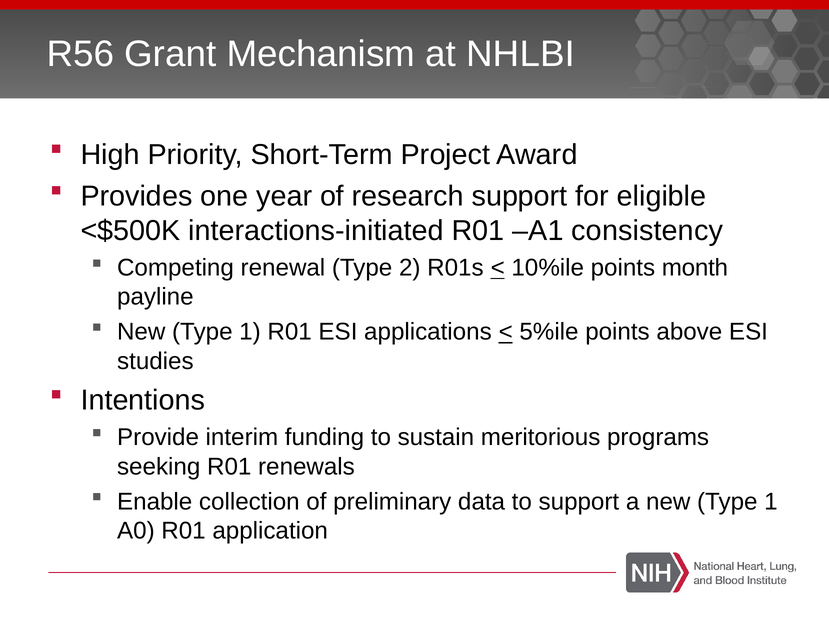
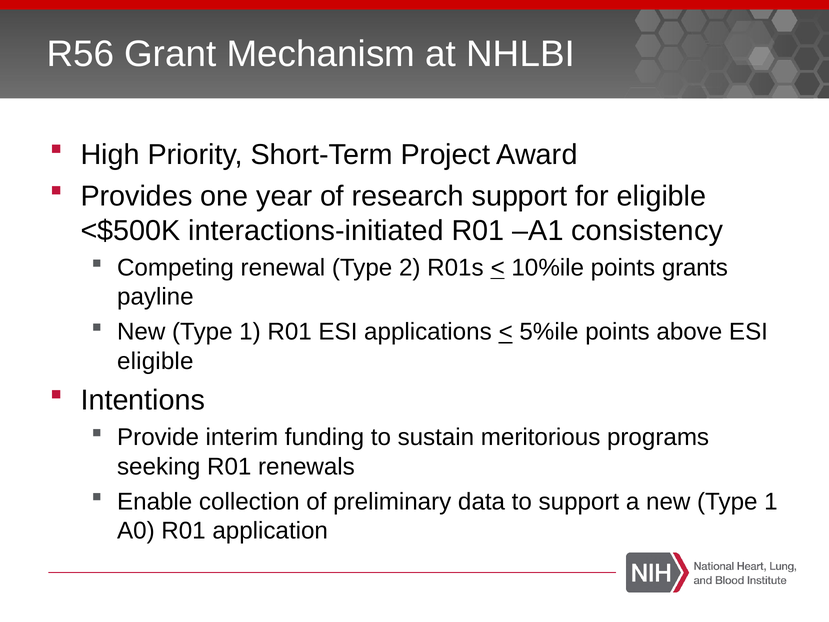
month: month -> grants (695, 268)
studies: studies -> eligible (155, 361)
